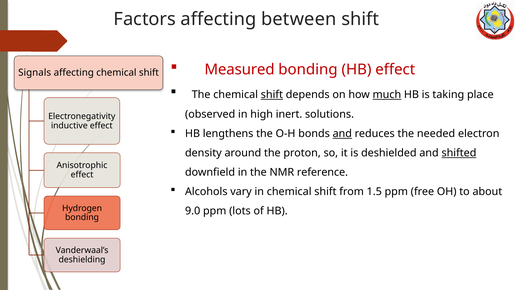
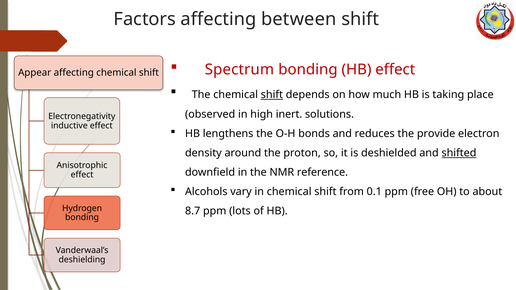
Measured: Measured -> Spectrum (239, 70)
Signals: Signals -> Appear (35, 73)
much underline: present -> none (387, 95)
and underline: present -> none (342, 134)
needed: needed -> provide (436, 134)
1.5: 1.5 -> 0.1 (374, 192)
9.0: 9.0 -> 8.7 (193, 211)
